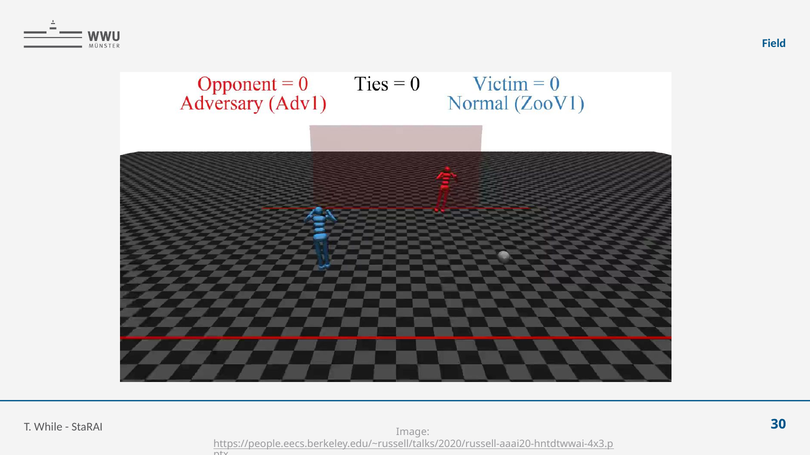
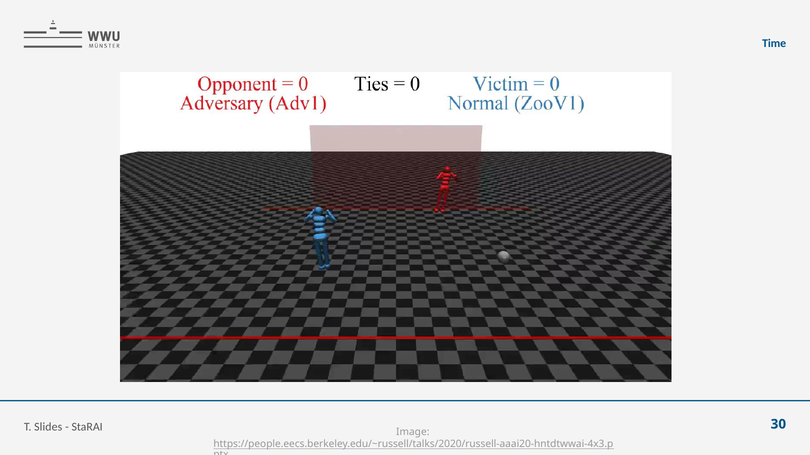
Field: Field -> Time (774, 43)
While: While -> Slides (48, 428)
